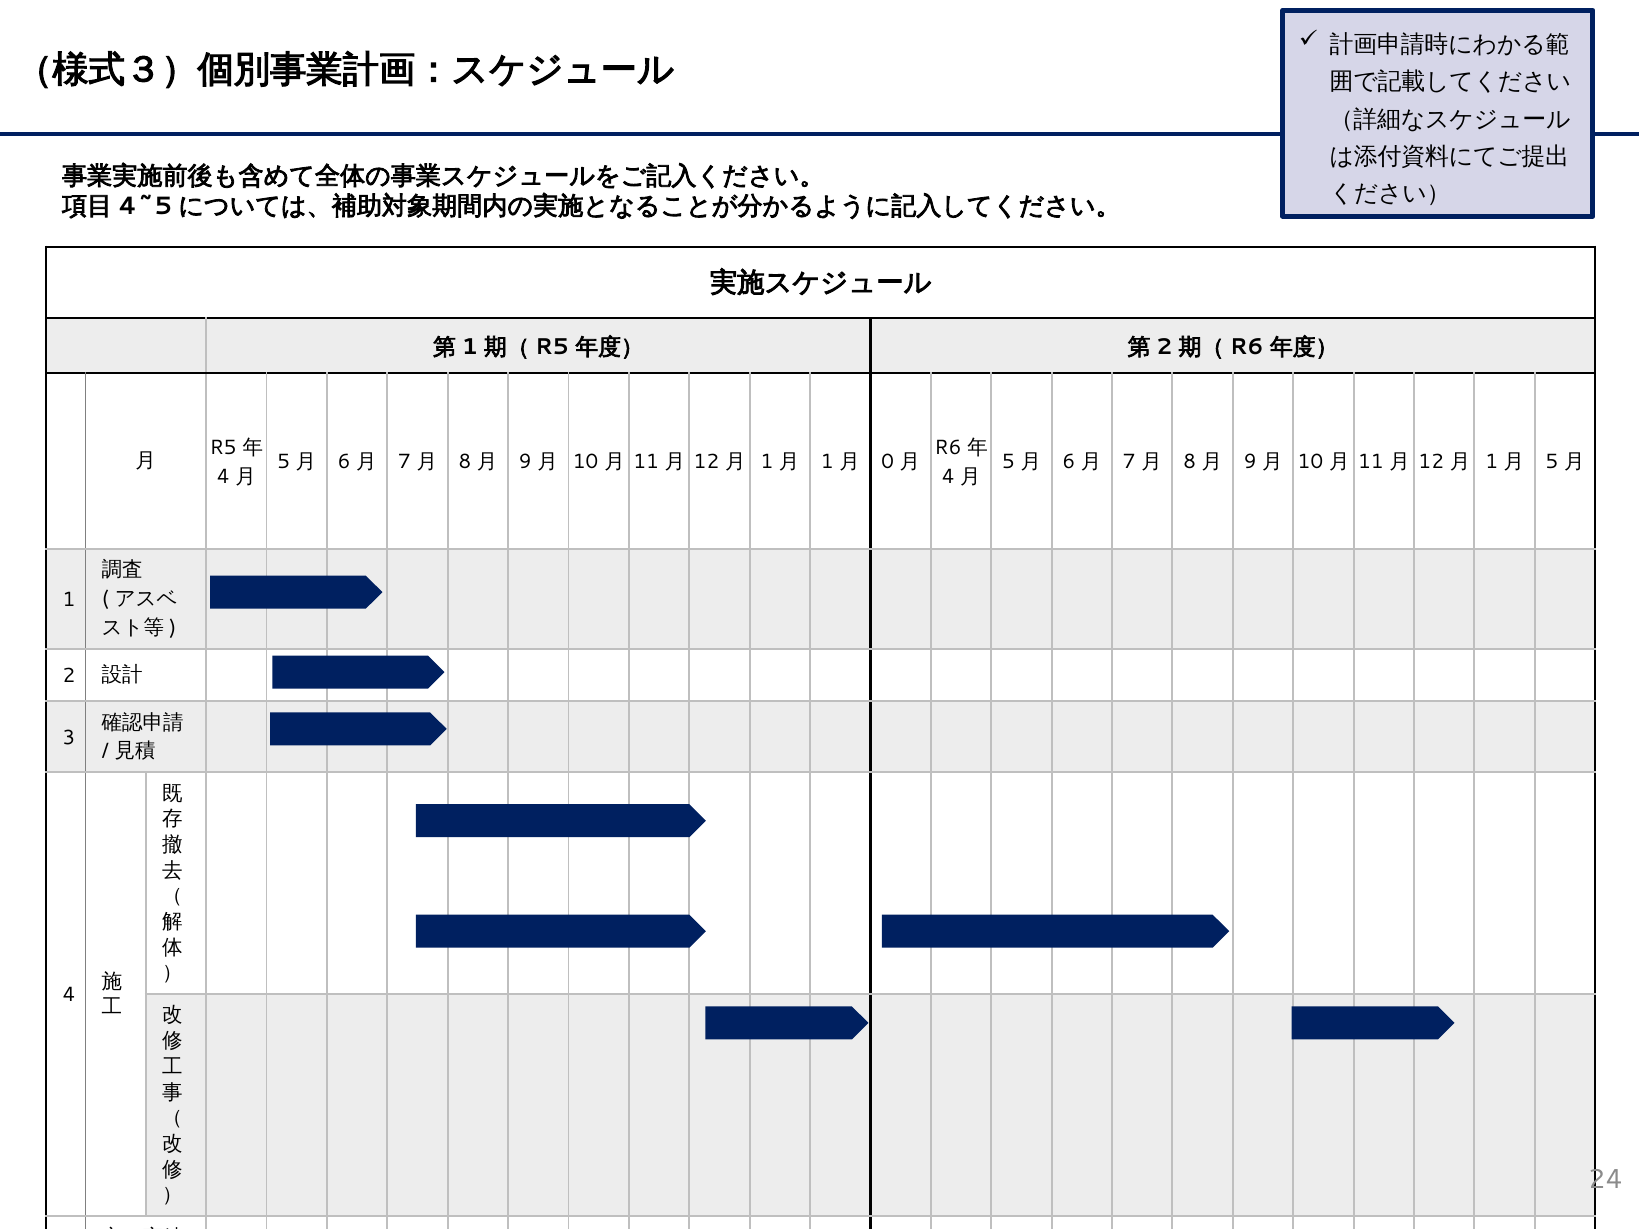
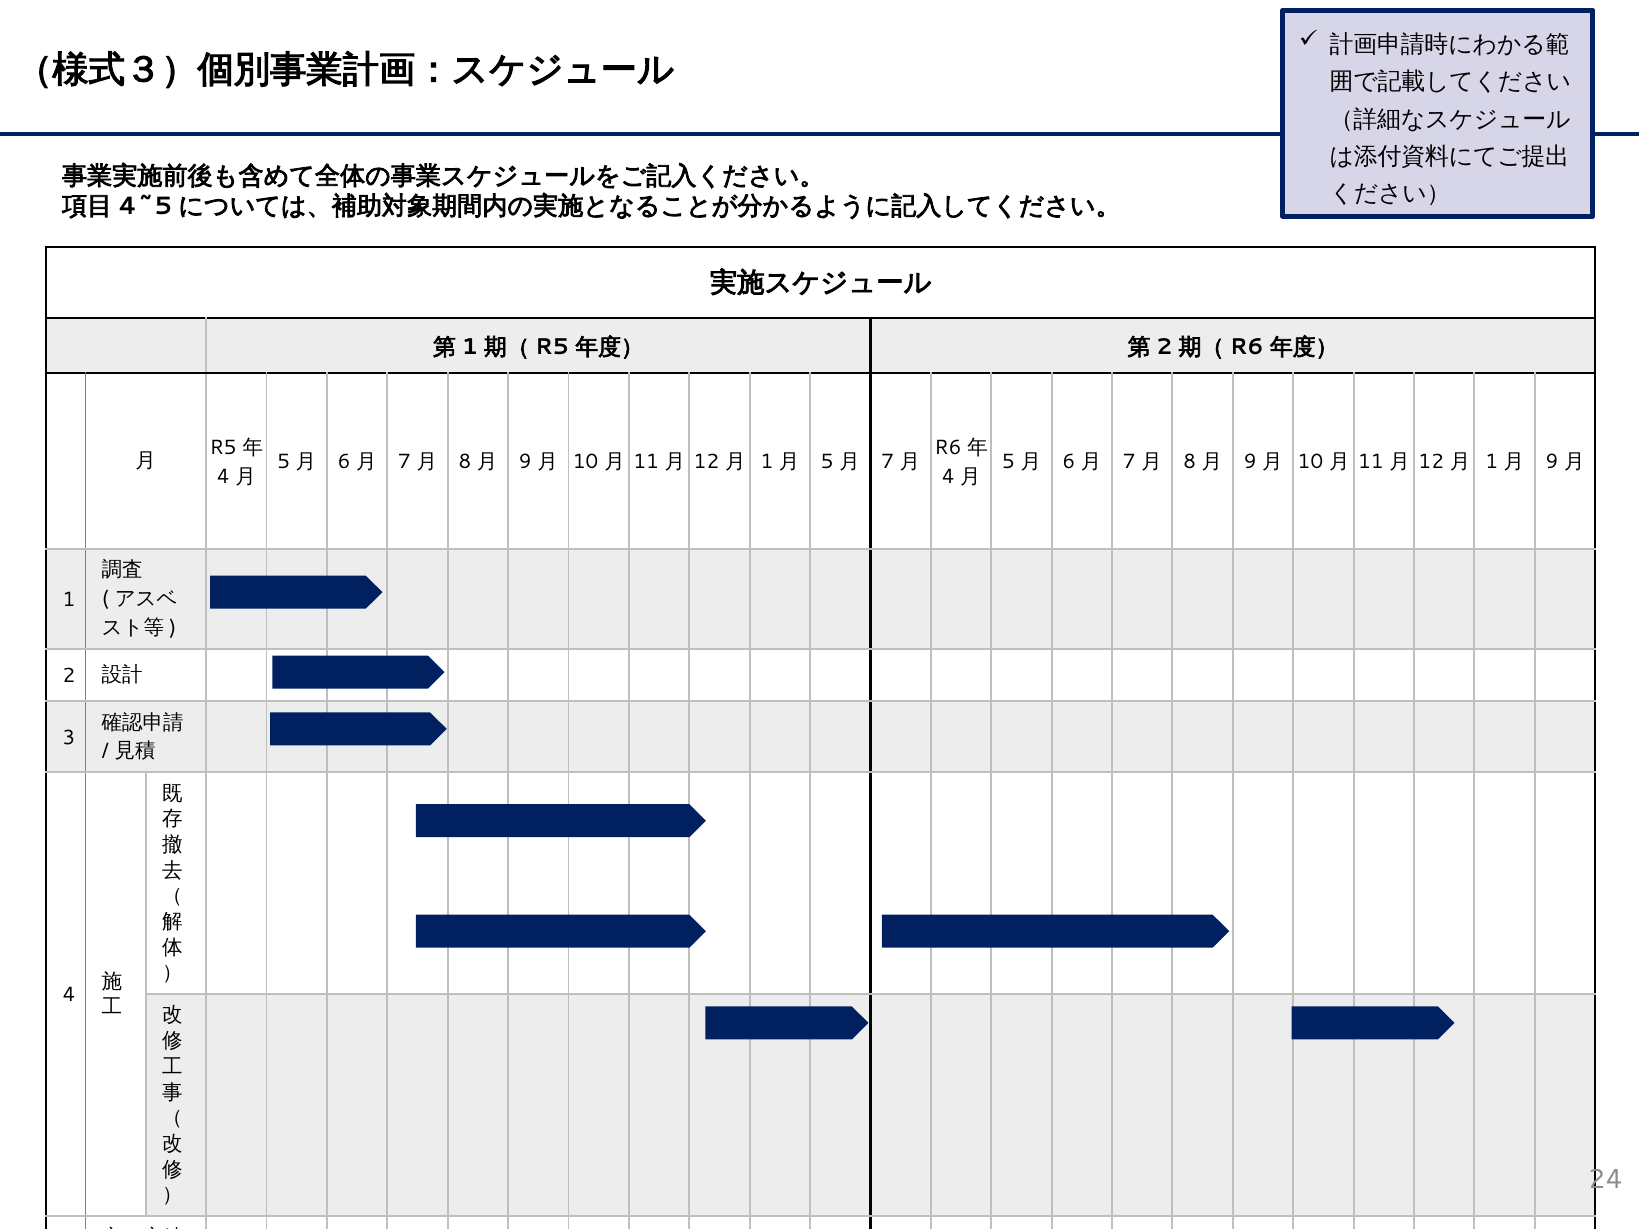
1: 1 -> 5 (827, 462)
0: 0 -> 7 (888, 462)
5: 5 -> 9 (1552, 462)
